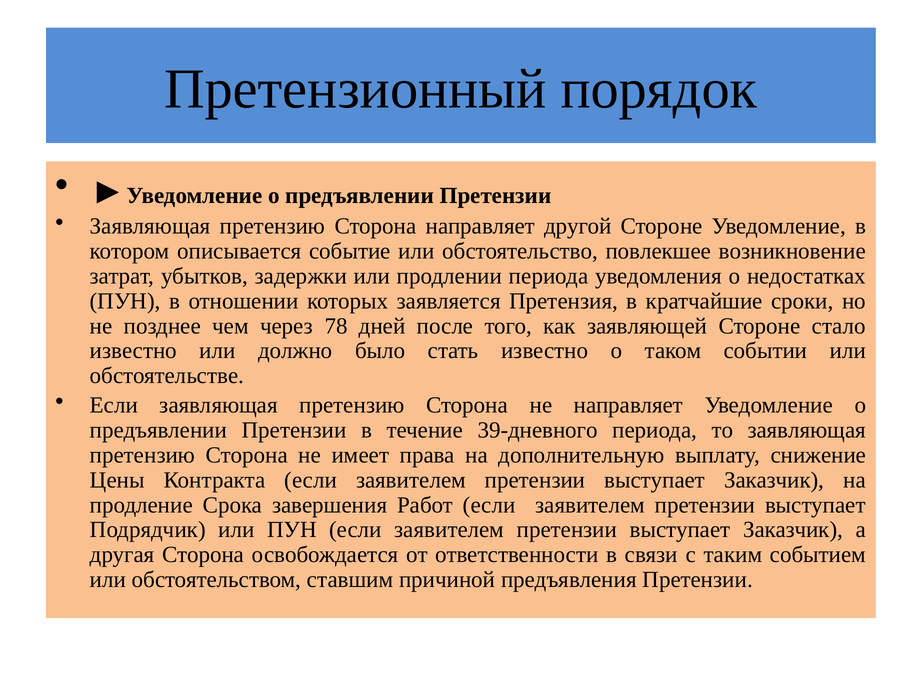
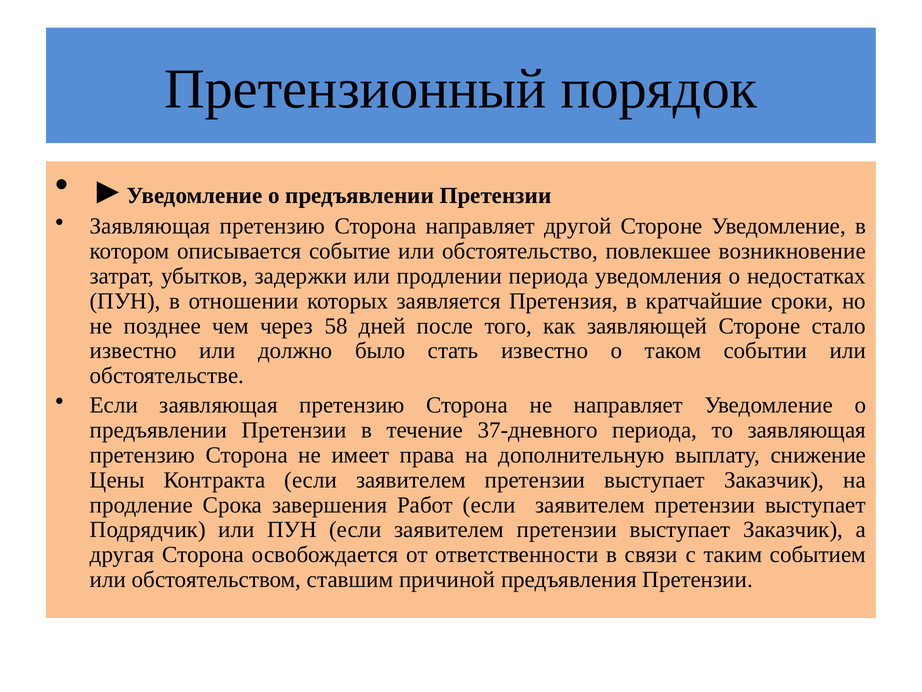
78: 78 -> 58 (336, 326)
39-дневного: 39-дневного -> 37-дневного (538, 430)
